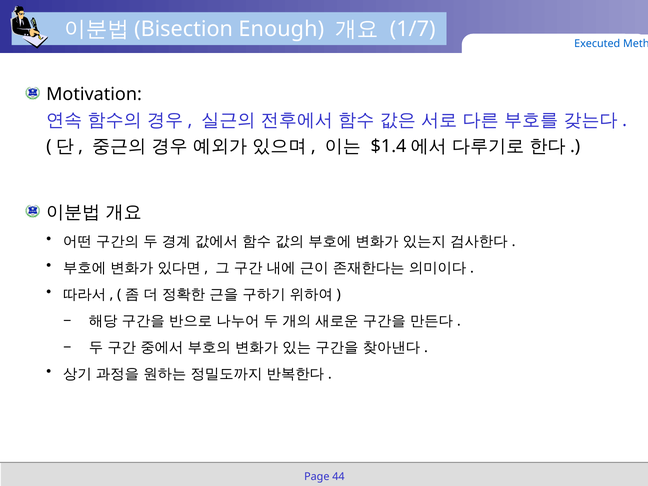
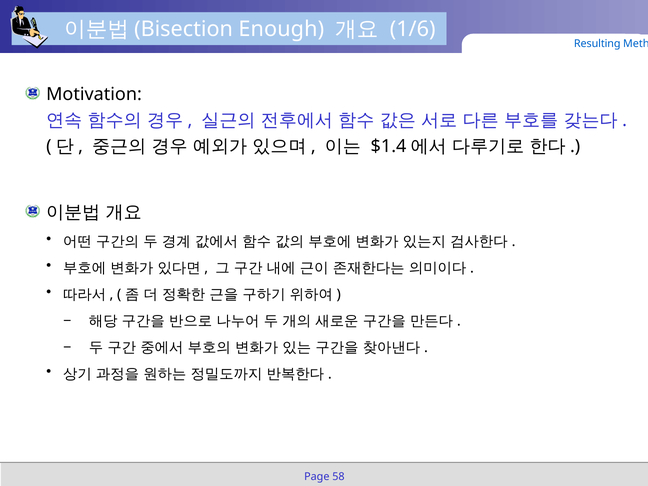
1/7: 1/7 -> 1/6 (413, 29)
Executed: Executed -> Resulting (597, 44)
44: 44 -> 58 (338, 477)
